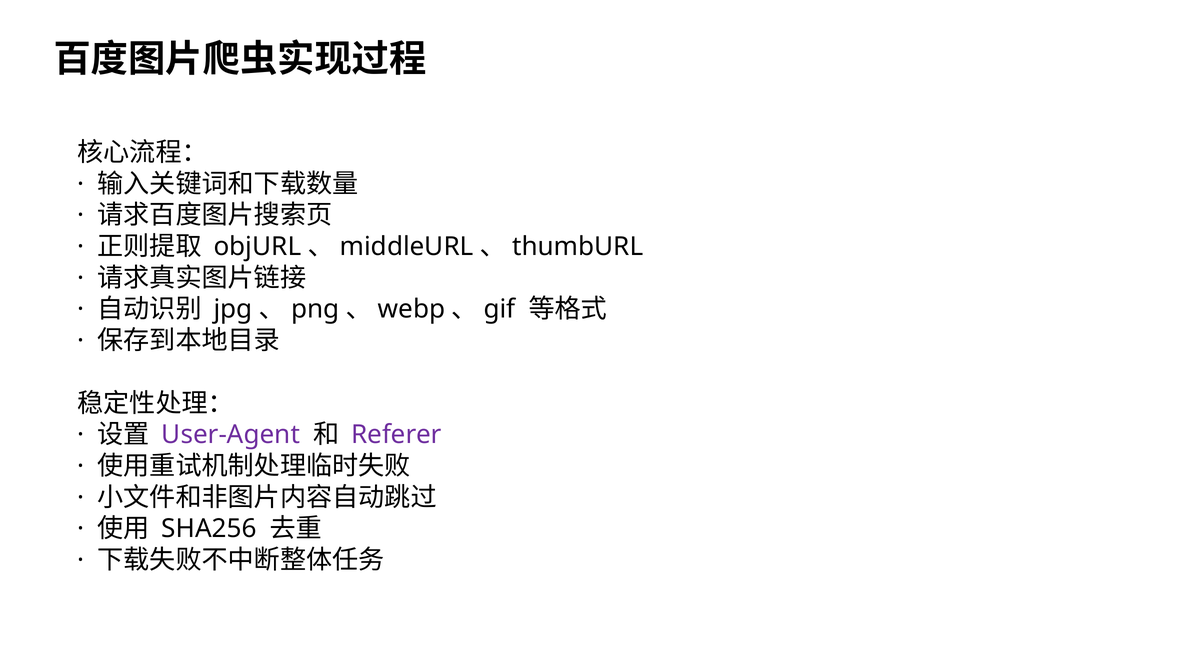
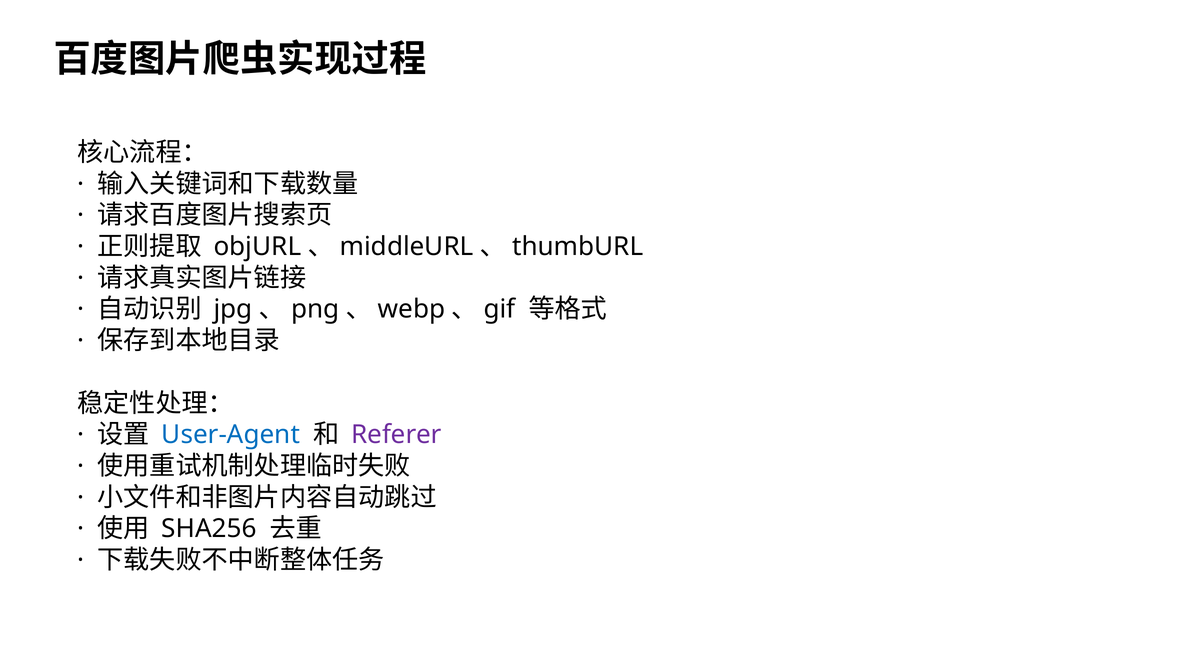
User-Agent colour: purple -> blue (231, 435)
